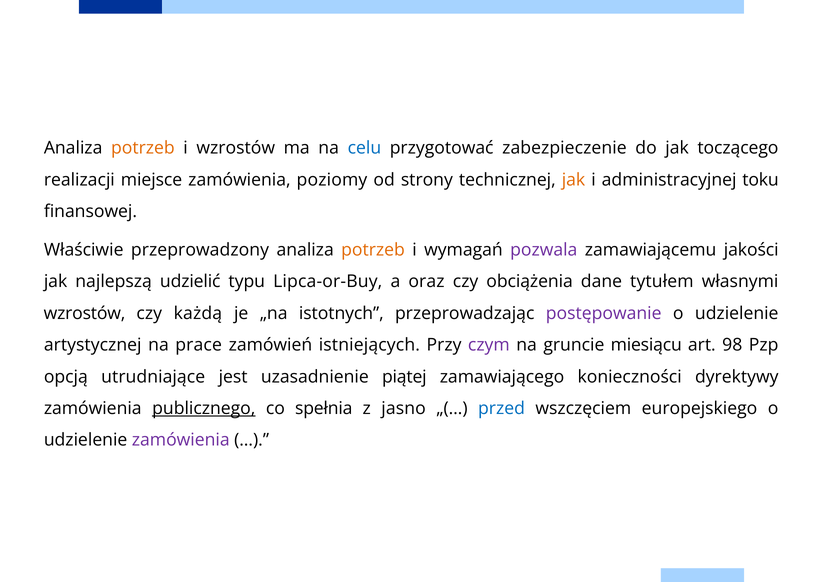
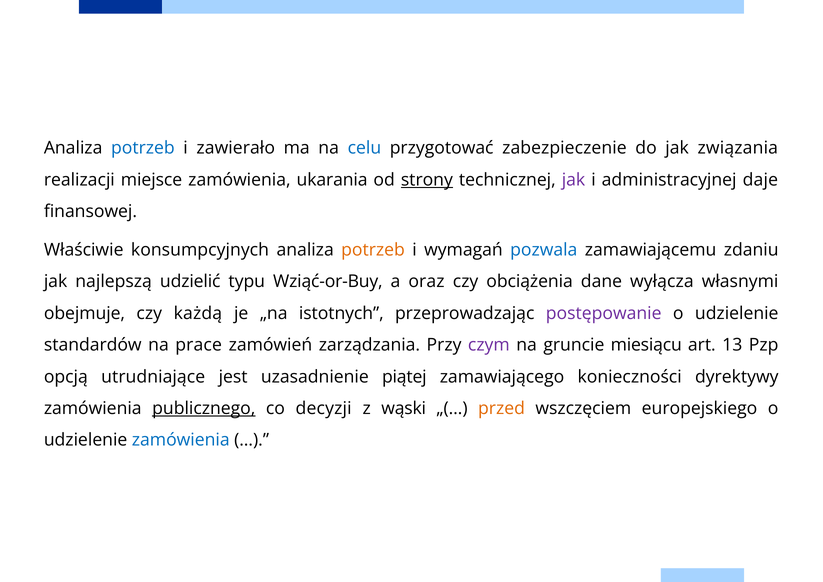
potrzeb colour: orange -> blue (143, 148)
i wzrostów: wzrostów -> zawierało (236, 148)
toczącego: toczącego -> związania (738, 148)
poziomy: poziomy -> ukarania (332, 180)
strony underline: none -> present (427, 180)
jak colour: orange -> purple (574, 180)
toku: toku -> daje (760, 180)
przeprowadzony: przeprowadzony -> konsumpcyjnych (200, 250)
pozwala colour: purple -> blue (544, 250)
jakości: jakości -> zdaniu (751, 250)
Lipca-or-Buy: Lipca-or-Buy -> Wziąć-or-Buy (328, 282)
tytułem: tytułem -> wyłącza (662, 282)
wzrostów: wzrostów -> obejmuje (84, 313)
artystycznej: artystycznej -> standardów (93, 345)
istniejących: istniejących -> zarządzania (369, 345)
98: 98 -> 13 (732, 345)
spełnia: spełnia -> decyzji (324, 408)
jasno: jasno -> wąski (404, 408)
przed colour: blue -> orange (501, 408)
zamówienia colour: purple -> blue (181, 440)
